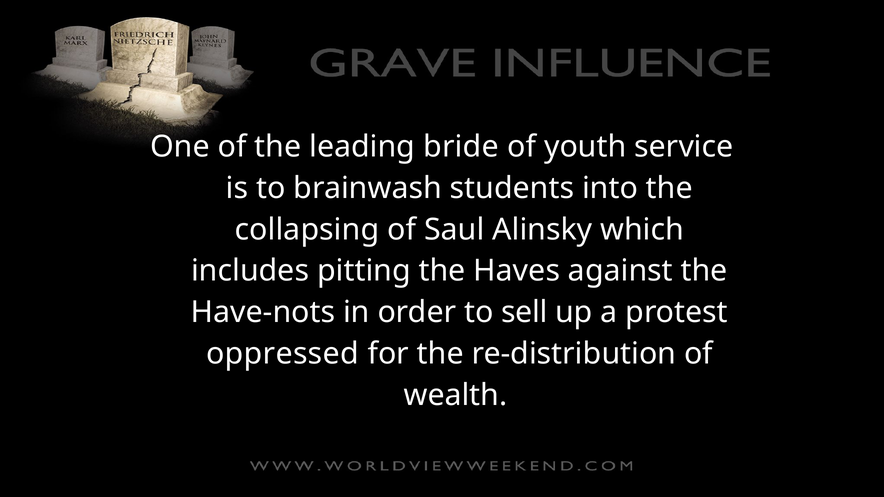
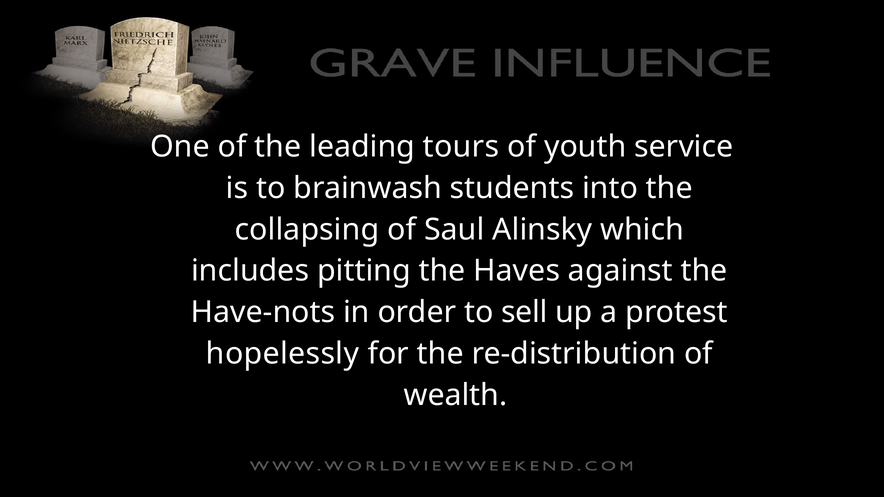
bride: bride -> tours (461, 147)
oppressed: oppressed -> hopelessly (283, 354)
